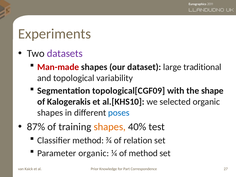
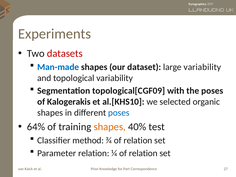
datasets colour: purple -> red (65, 53)
Man-made colour: red -> blue (58, 67)
large traditional: traditional -> variability (202, 67)
the shape: shape -> poses (212, 91)
87%: 87% -> 64% (36, 127)
Parameter organic: organic -> relation (94, 153)
¼ of method: method -> relation (143, 153)
